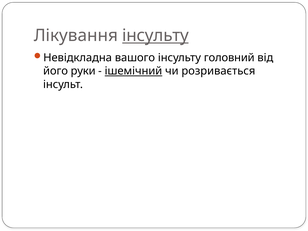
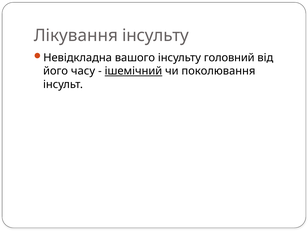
інсульту underline: present -> none (155, 36)
руки: руки -> часу (83, 71)
розривається: розривається -> поколювання (218, 71)
